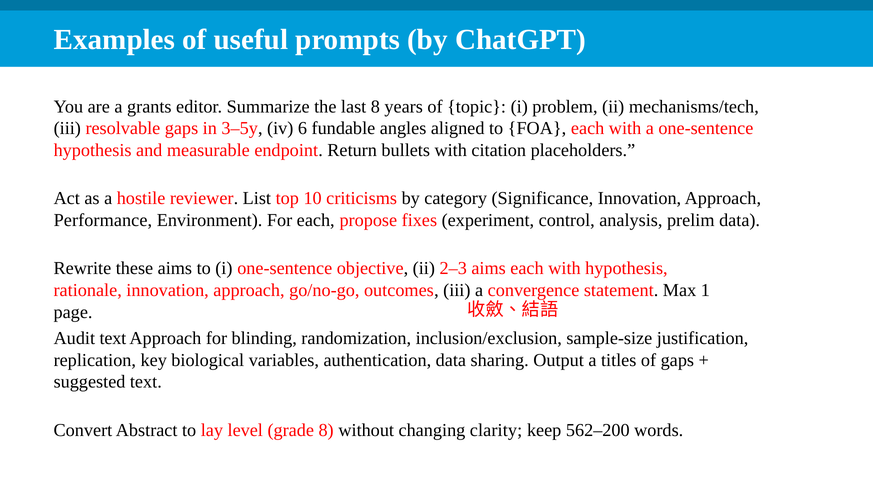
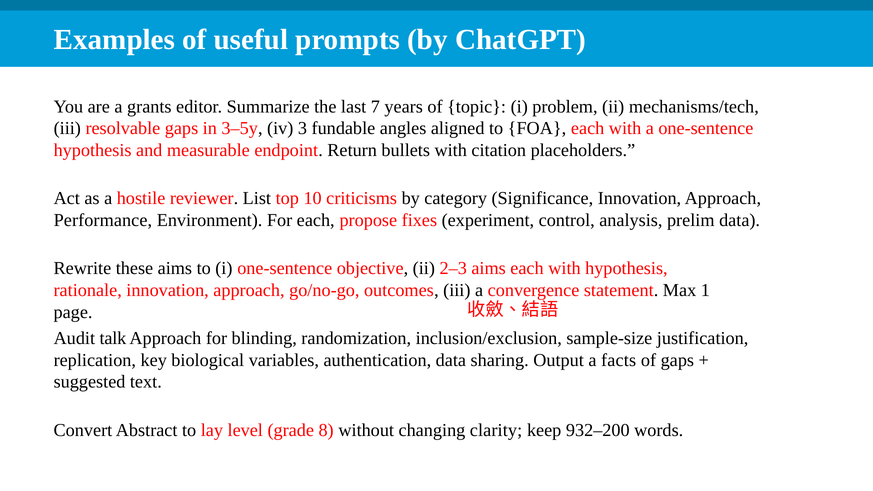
last 8: 8 -> 7 (375, 107)
6: 6 -> 3 (302, 128)
Audit text: text -> talk (113, 338)
titles: titles -> facts (619, 360)
562–200: 562–200 -> 932–200 (598, 430)
